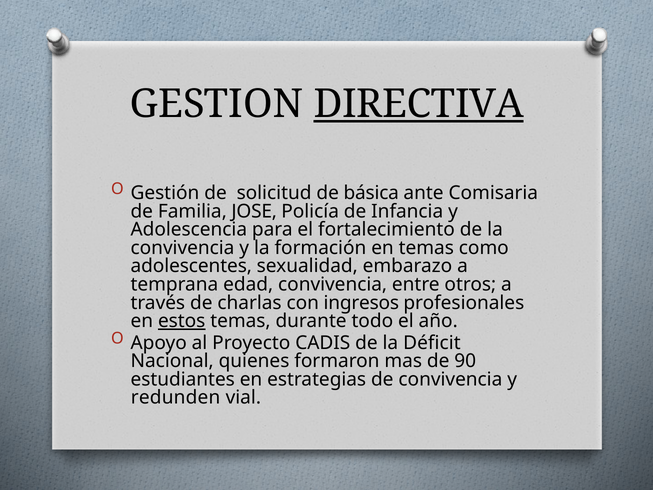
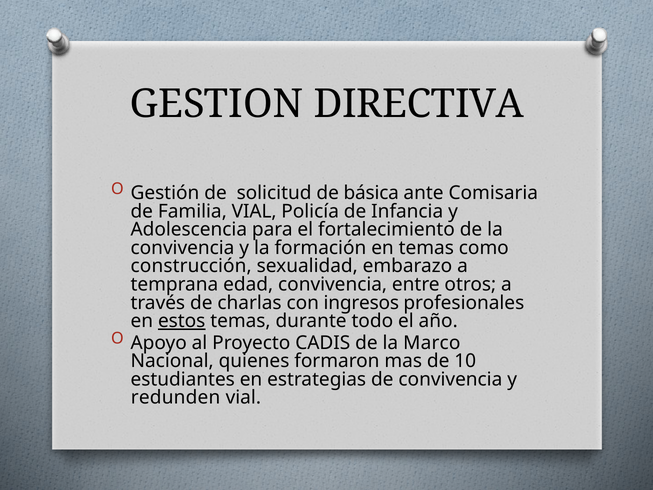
DIRECTIVA underline: present -> none (419, 104)
Familia JOSE: JOSE -> VIAL (254, 211)
adolescentes: adolescentes -> construcción (191, 266)
Déficit: Déficit -> Marco (432, 343)
90: 90 -> 10 (465, 361)
